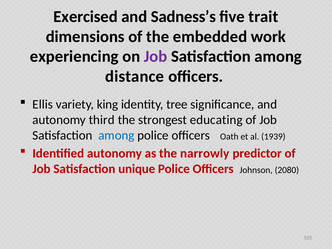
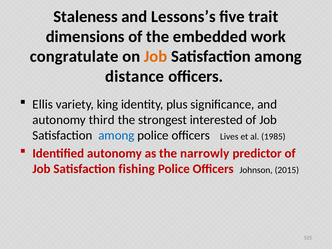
Exercised: Exercised -> Staleness (86, 17)
Sadness’s: Sadness’s -> Lessons’s (183, 17)
experiencing: experiencing -> congratulate (74, 56)
Job colour: purple -> orange (156, 56)
tree: tree -> plus (177, 104)
educating: educating -> interested (216, 120)
Oath: Oath -> Lives (229, 136)
1939: 1939 -> 1985 (273, 136)
unique: unique -> fishing (137, 169)
2080: 2080 -> 2015 (287, 170)
